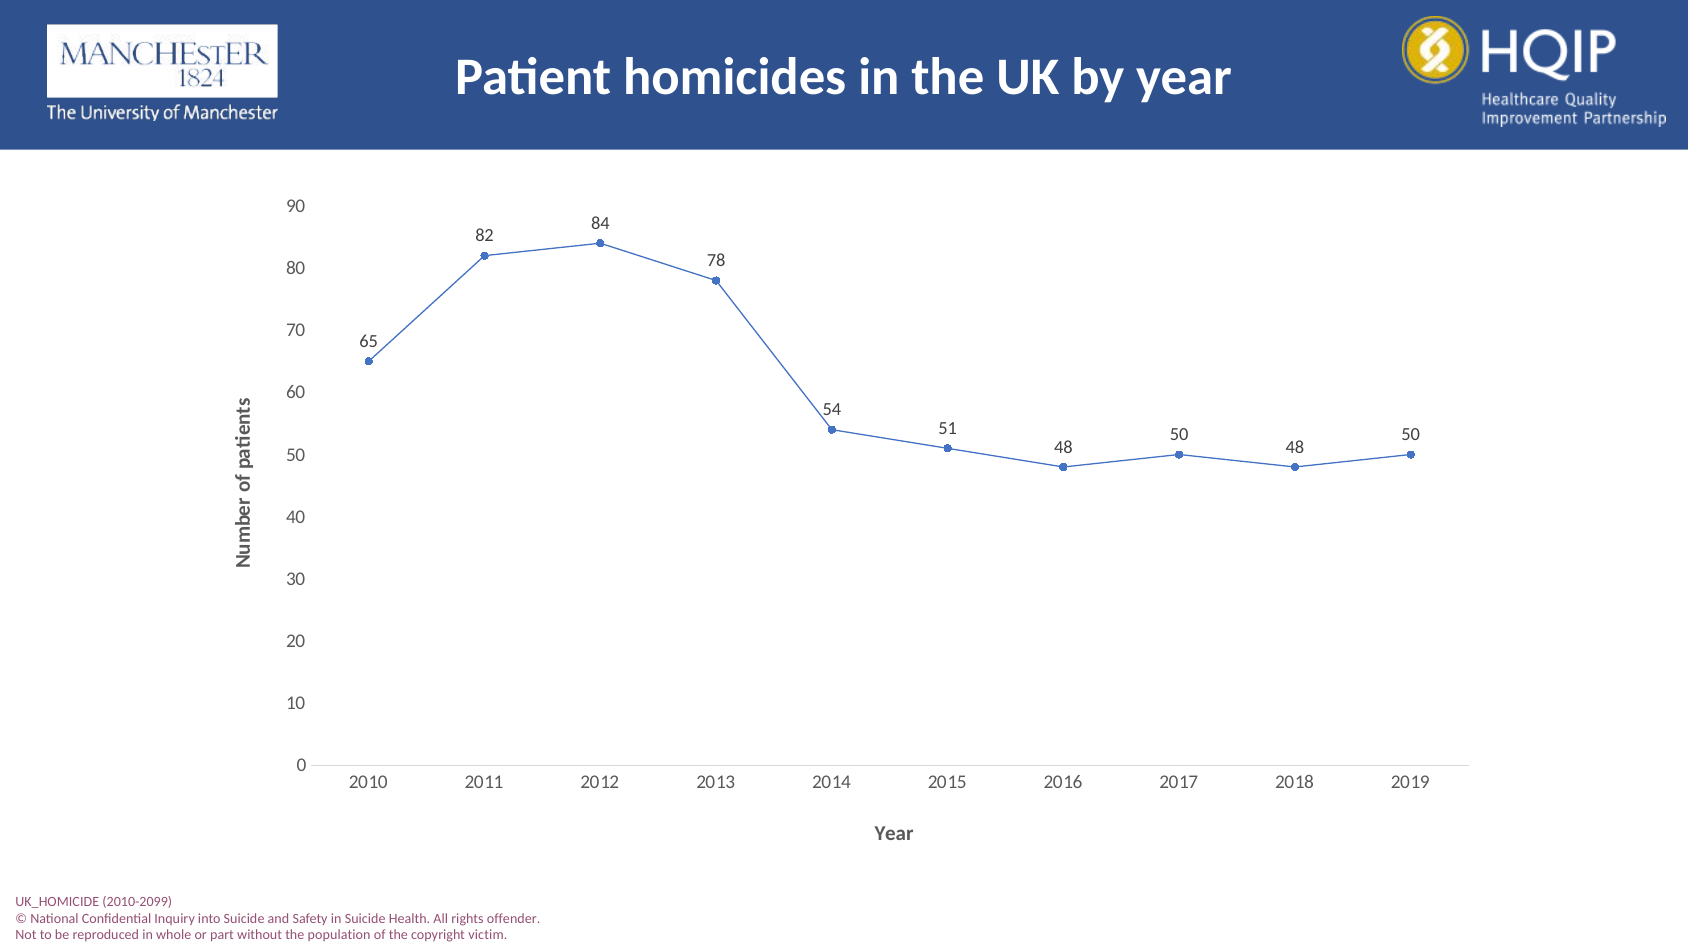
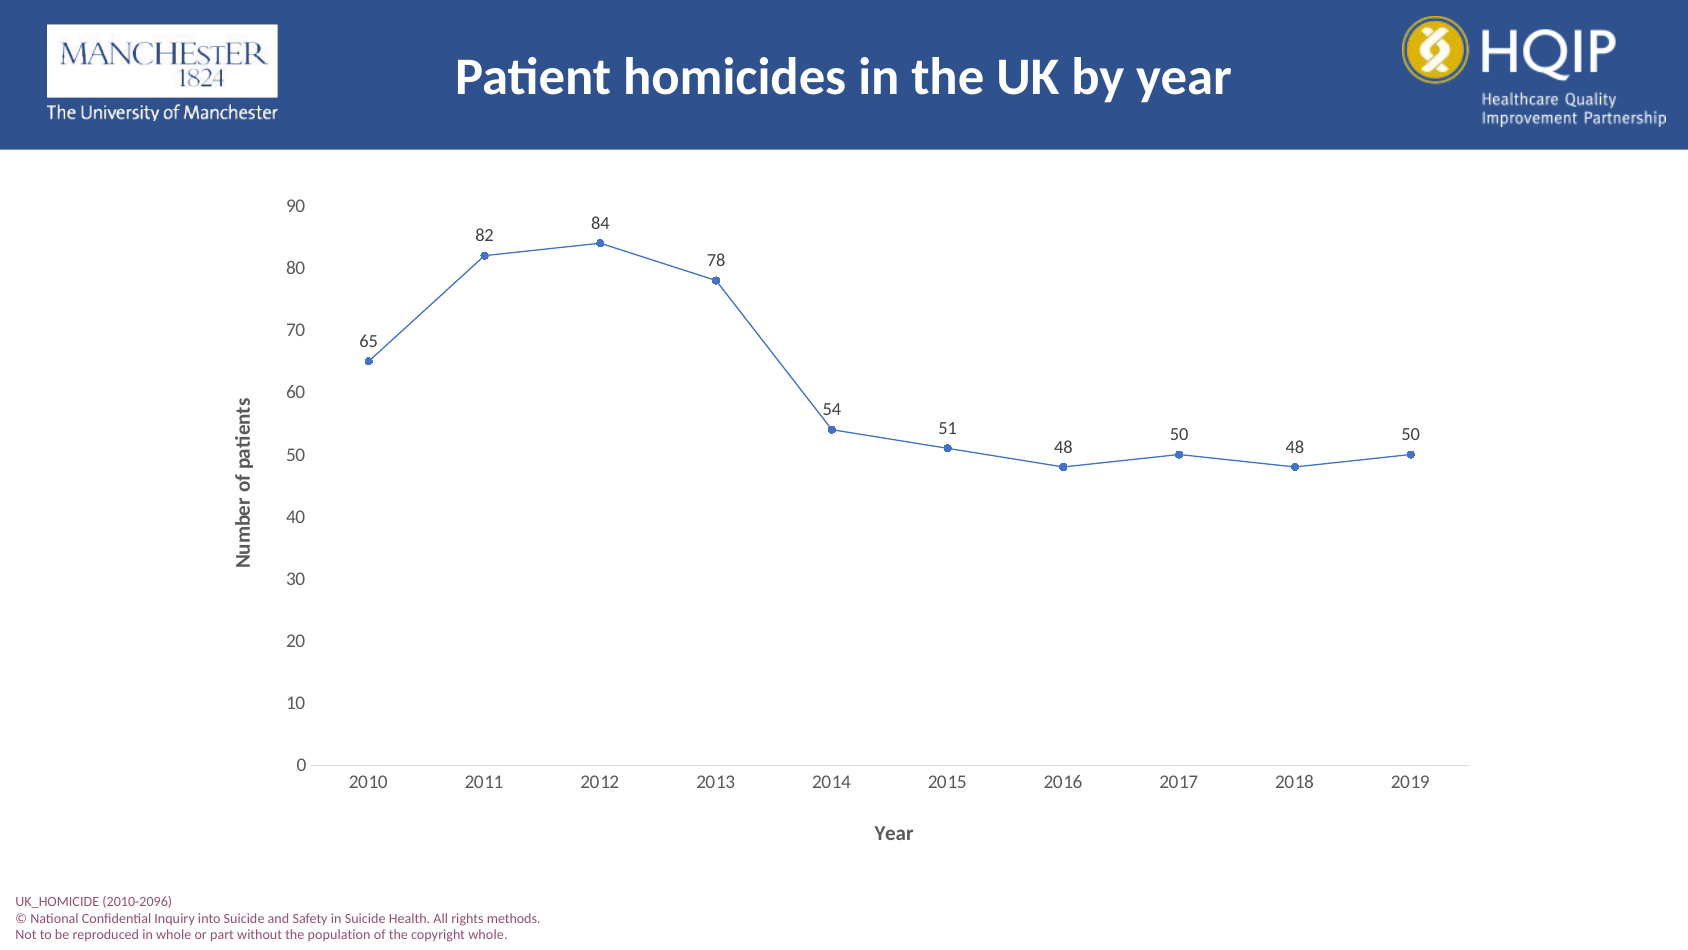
2010-2099: 2010-2099 -> 2010-2096 (137, 901)
offender: offender -> methods (514, 918)
copyright victim: victim -> whole (488, 935)
